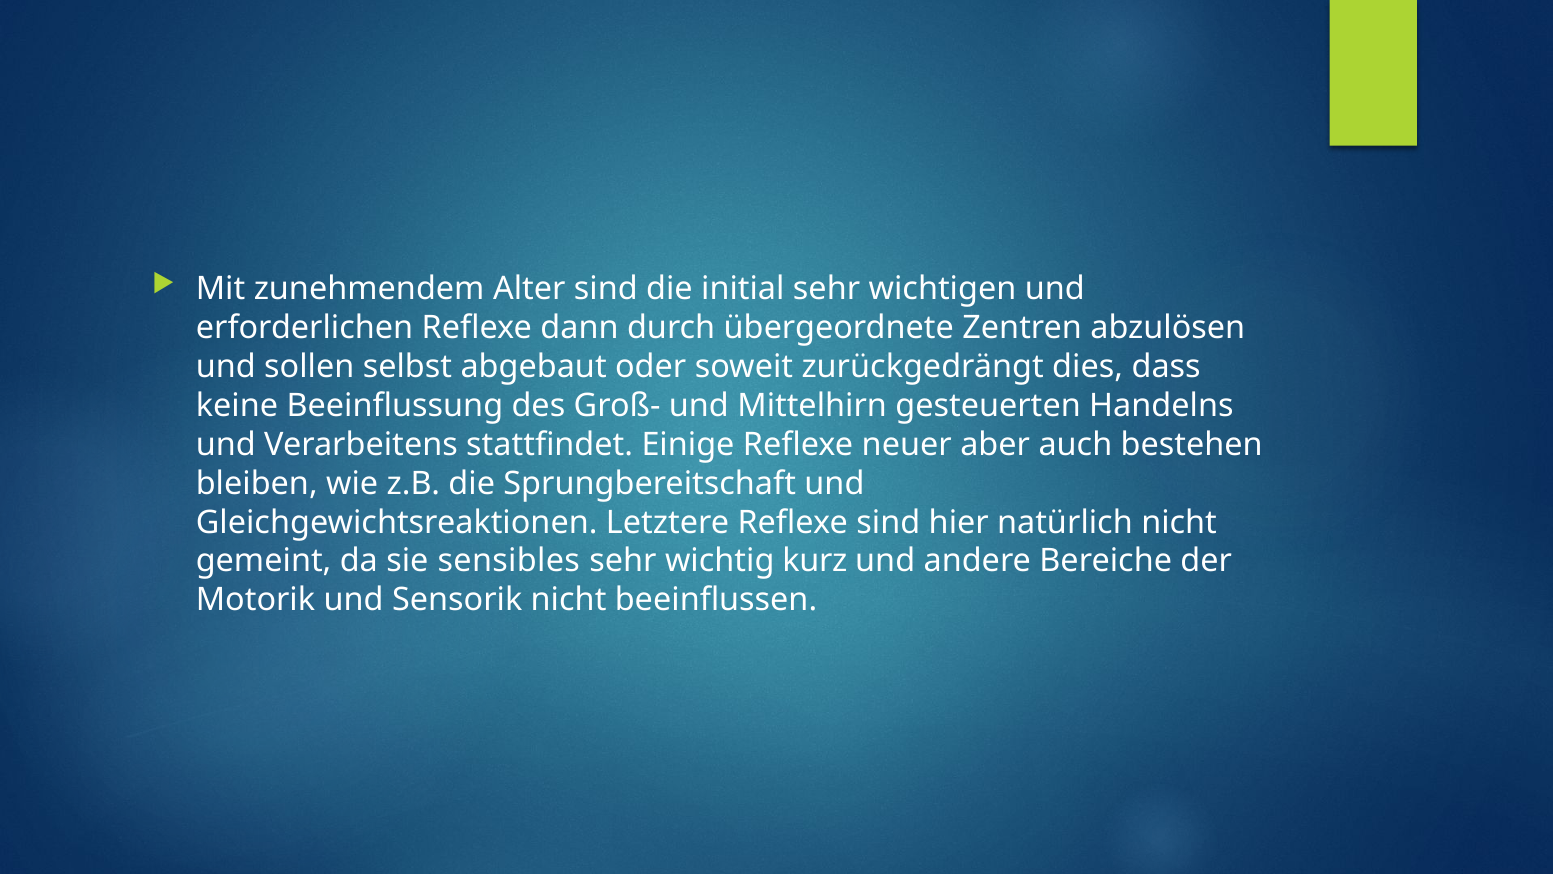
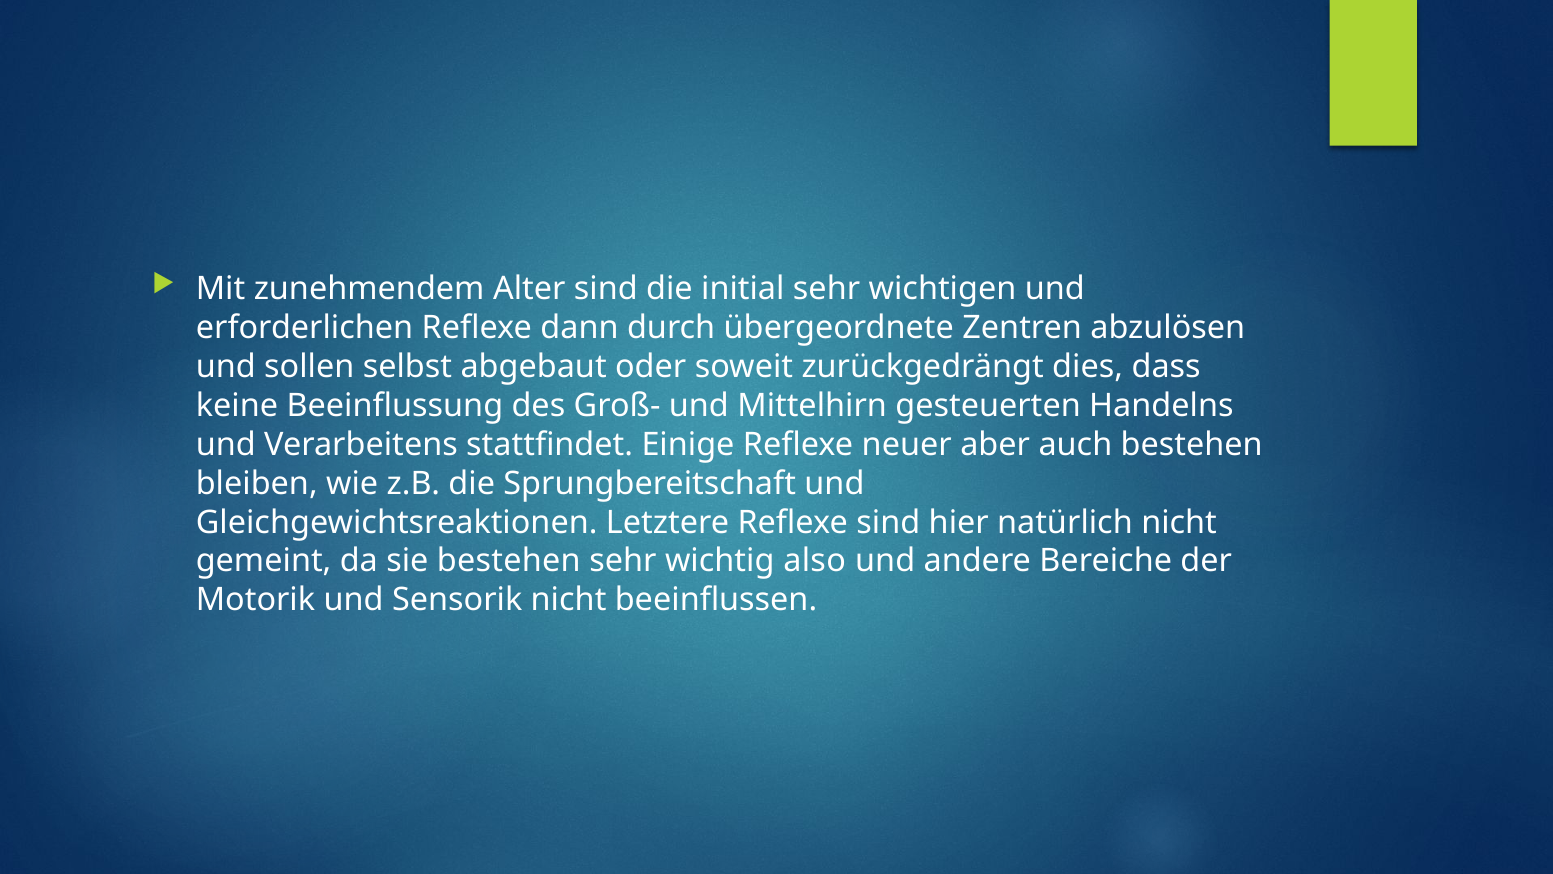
sie sensibles: sensibles -> bestehen (509, 561)
kurz: kurz -> also (815, 561)
